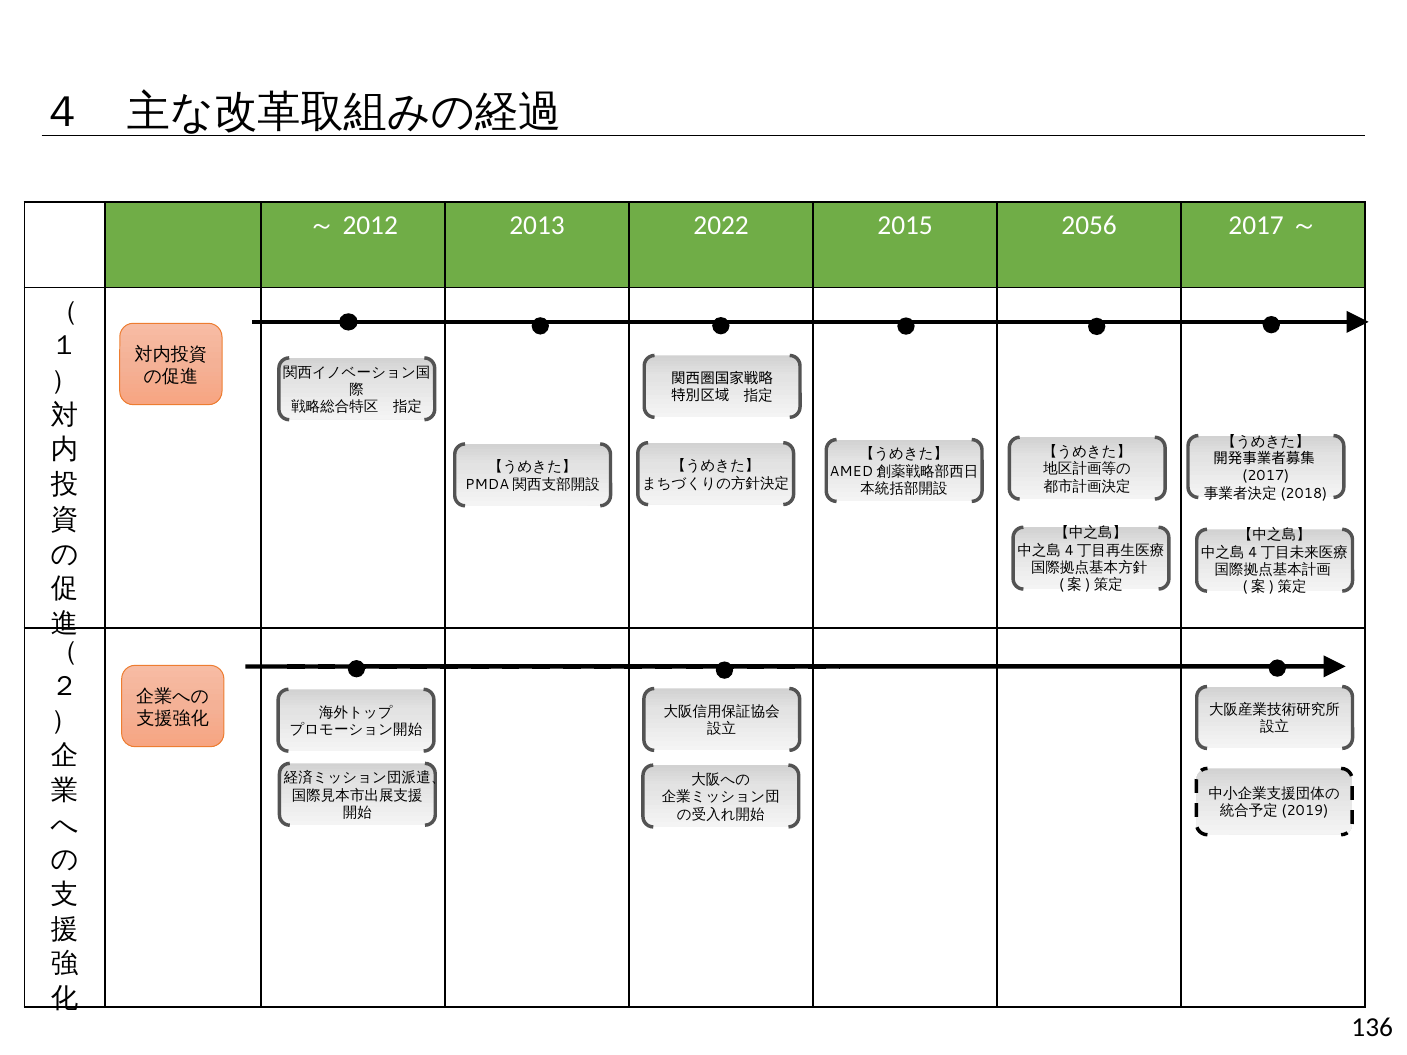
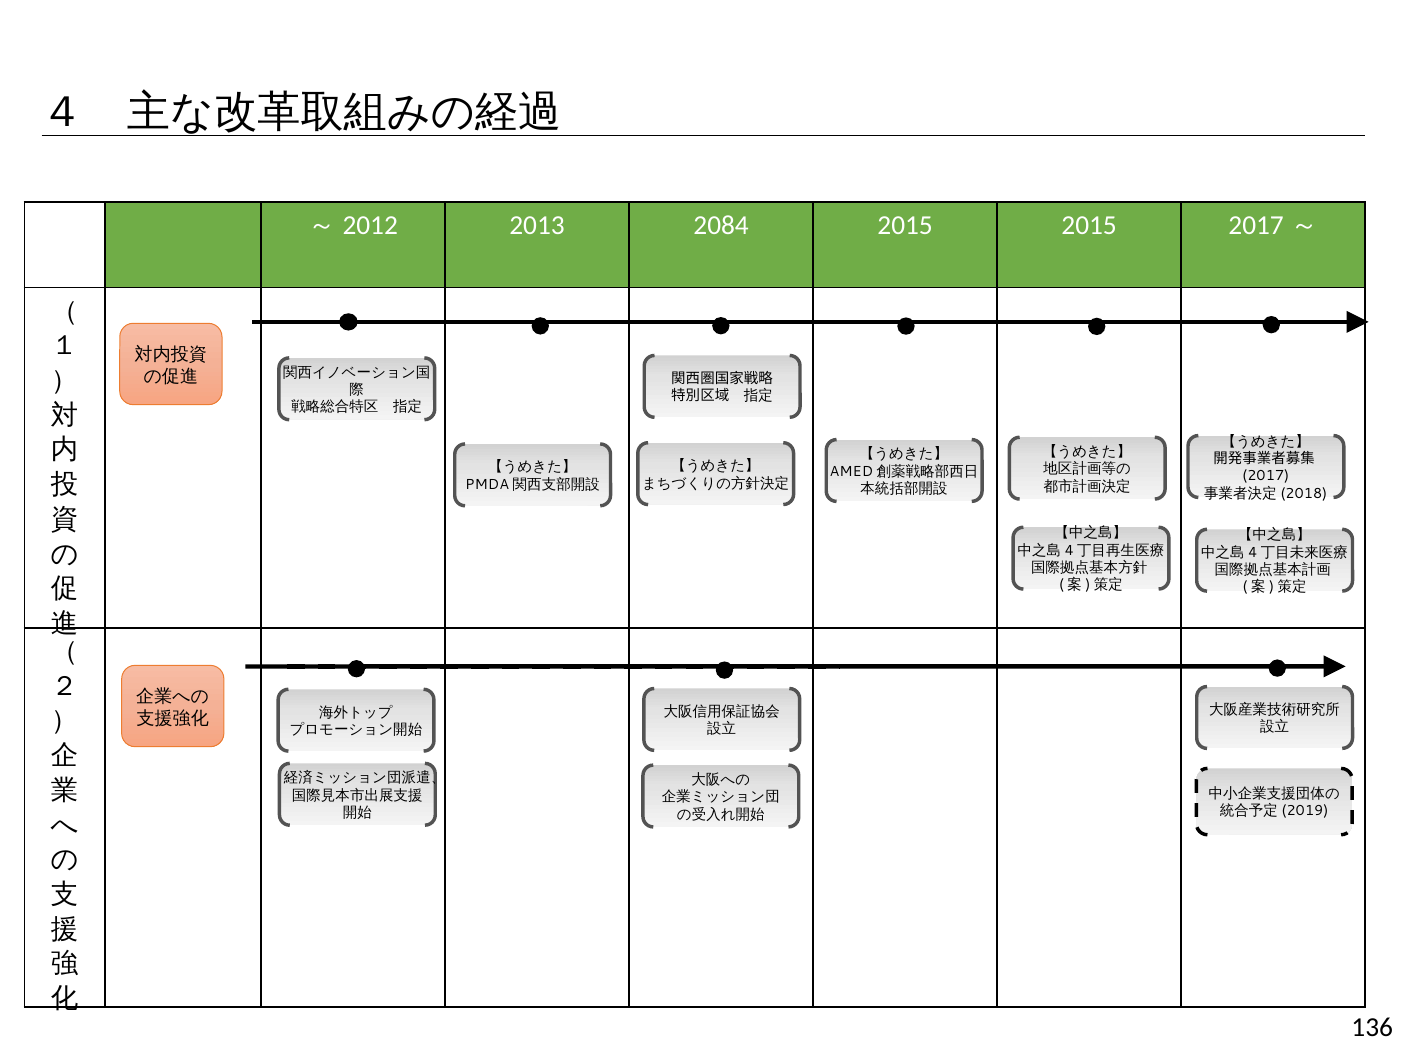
2022: 2022 -> 2084 (721, 225)
2015 2056: 2056 -> 2015 (1089, 225)
